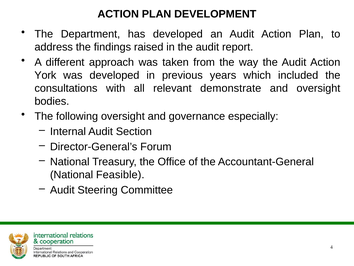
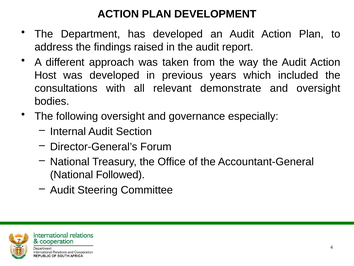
York: York -> Host (45, 75)
Feasible: Feasible -> Followed (120, 175)
